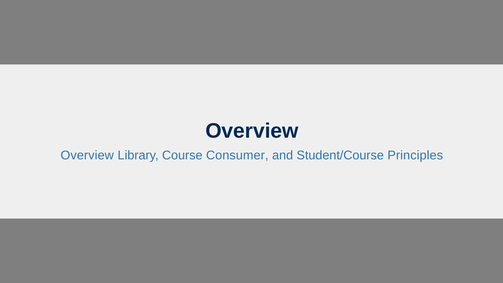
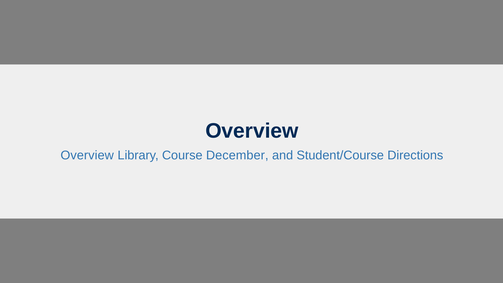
Consumer: Consumer -> December (237, 155)
Principles: Principles -> Directions (415, 155)
